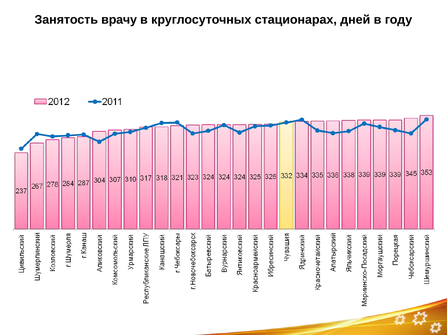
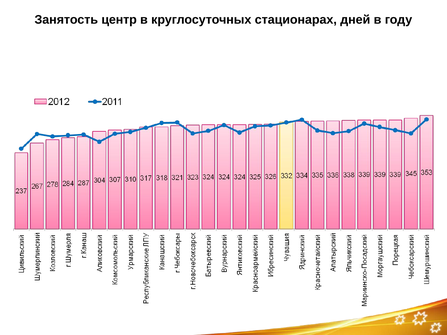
врачу: врачу -> центр (119, 20)
